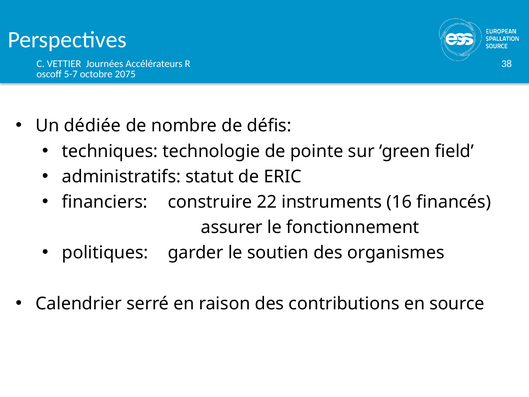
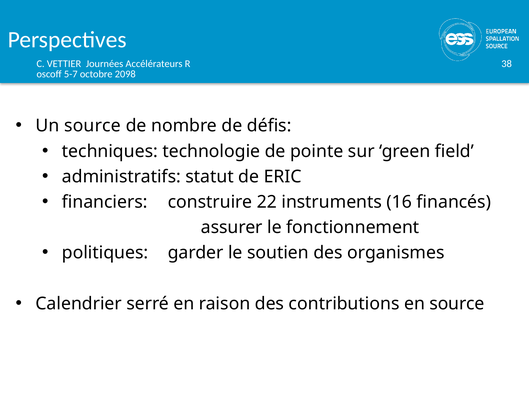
2075: 2075 -> 2098 (125, 74)
Un dédiée: dédiée -> source (92, 126)
